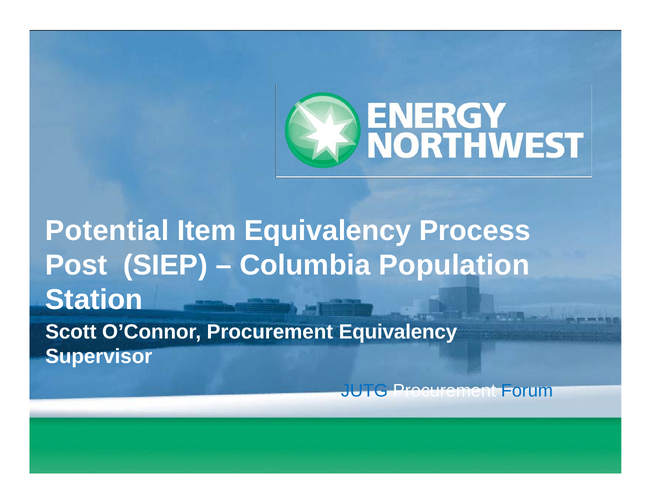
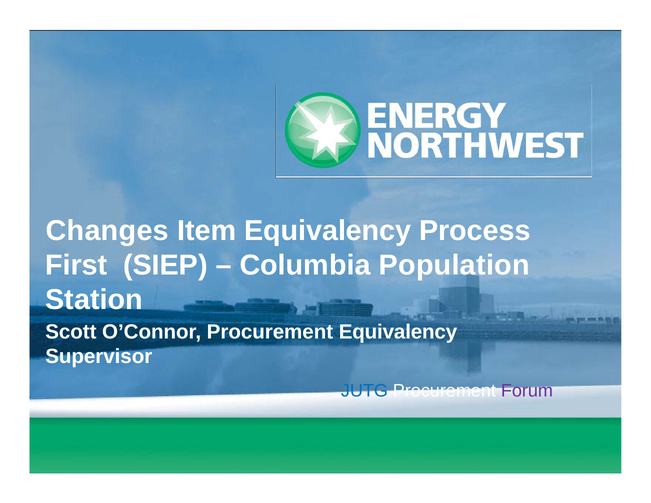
Potential: Potential -> Changes (107, 231)
Post: Post -> First (76, 265)
Forum colour: blue -> purple (527, 391)
